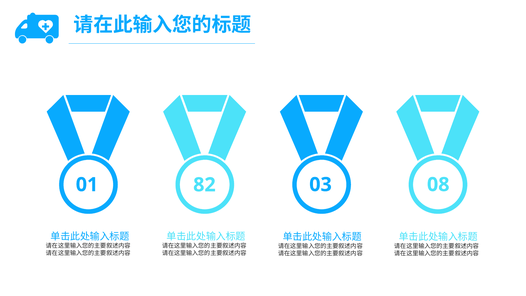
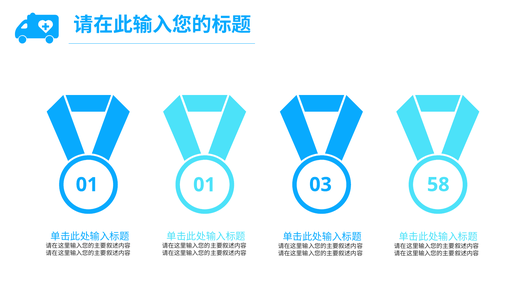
01 82: 82 -> 01 (204, 185)
08: 08 -> 58 (438, 185)
